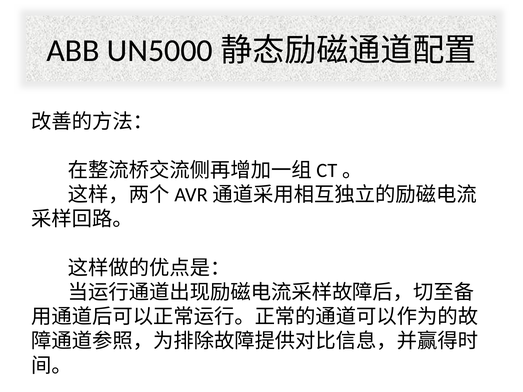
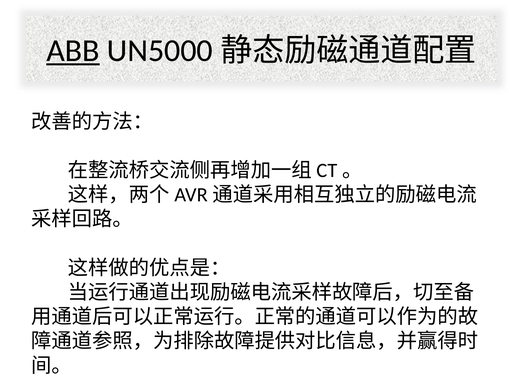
ABB underline: none -> present (73, 51)
